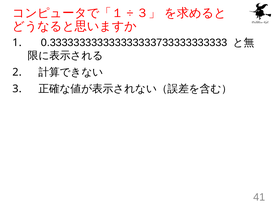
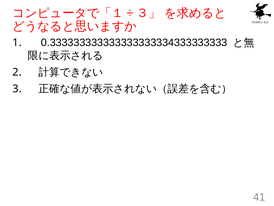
0.333333333333333333733333333333: 0.333333333333333333733333333333 -> 0.333333333333333333334333333333 (134, 43)
